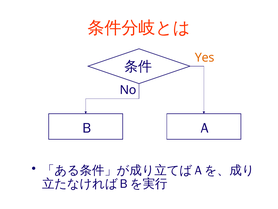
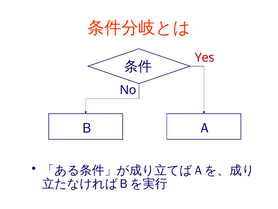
Yes colour: orange -> red (205, 57)
